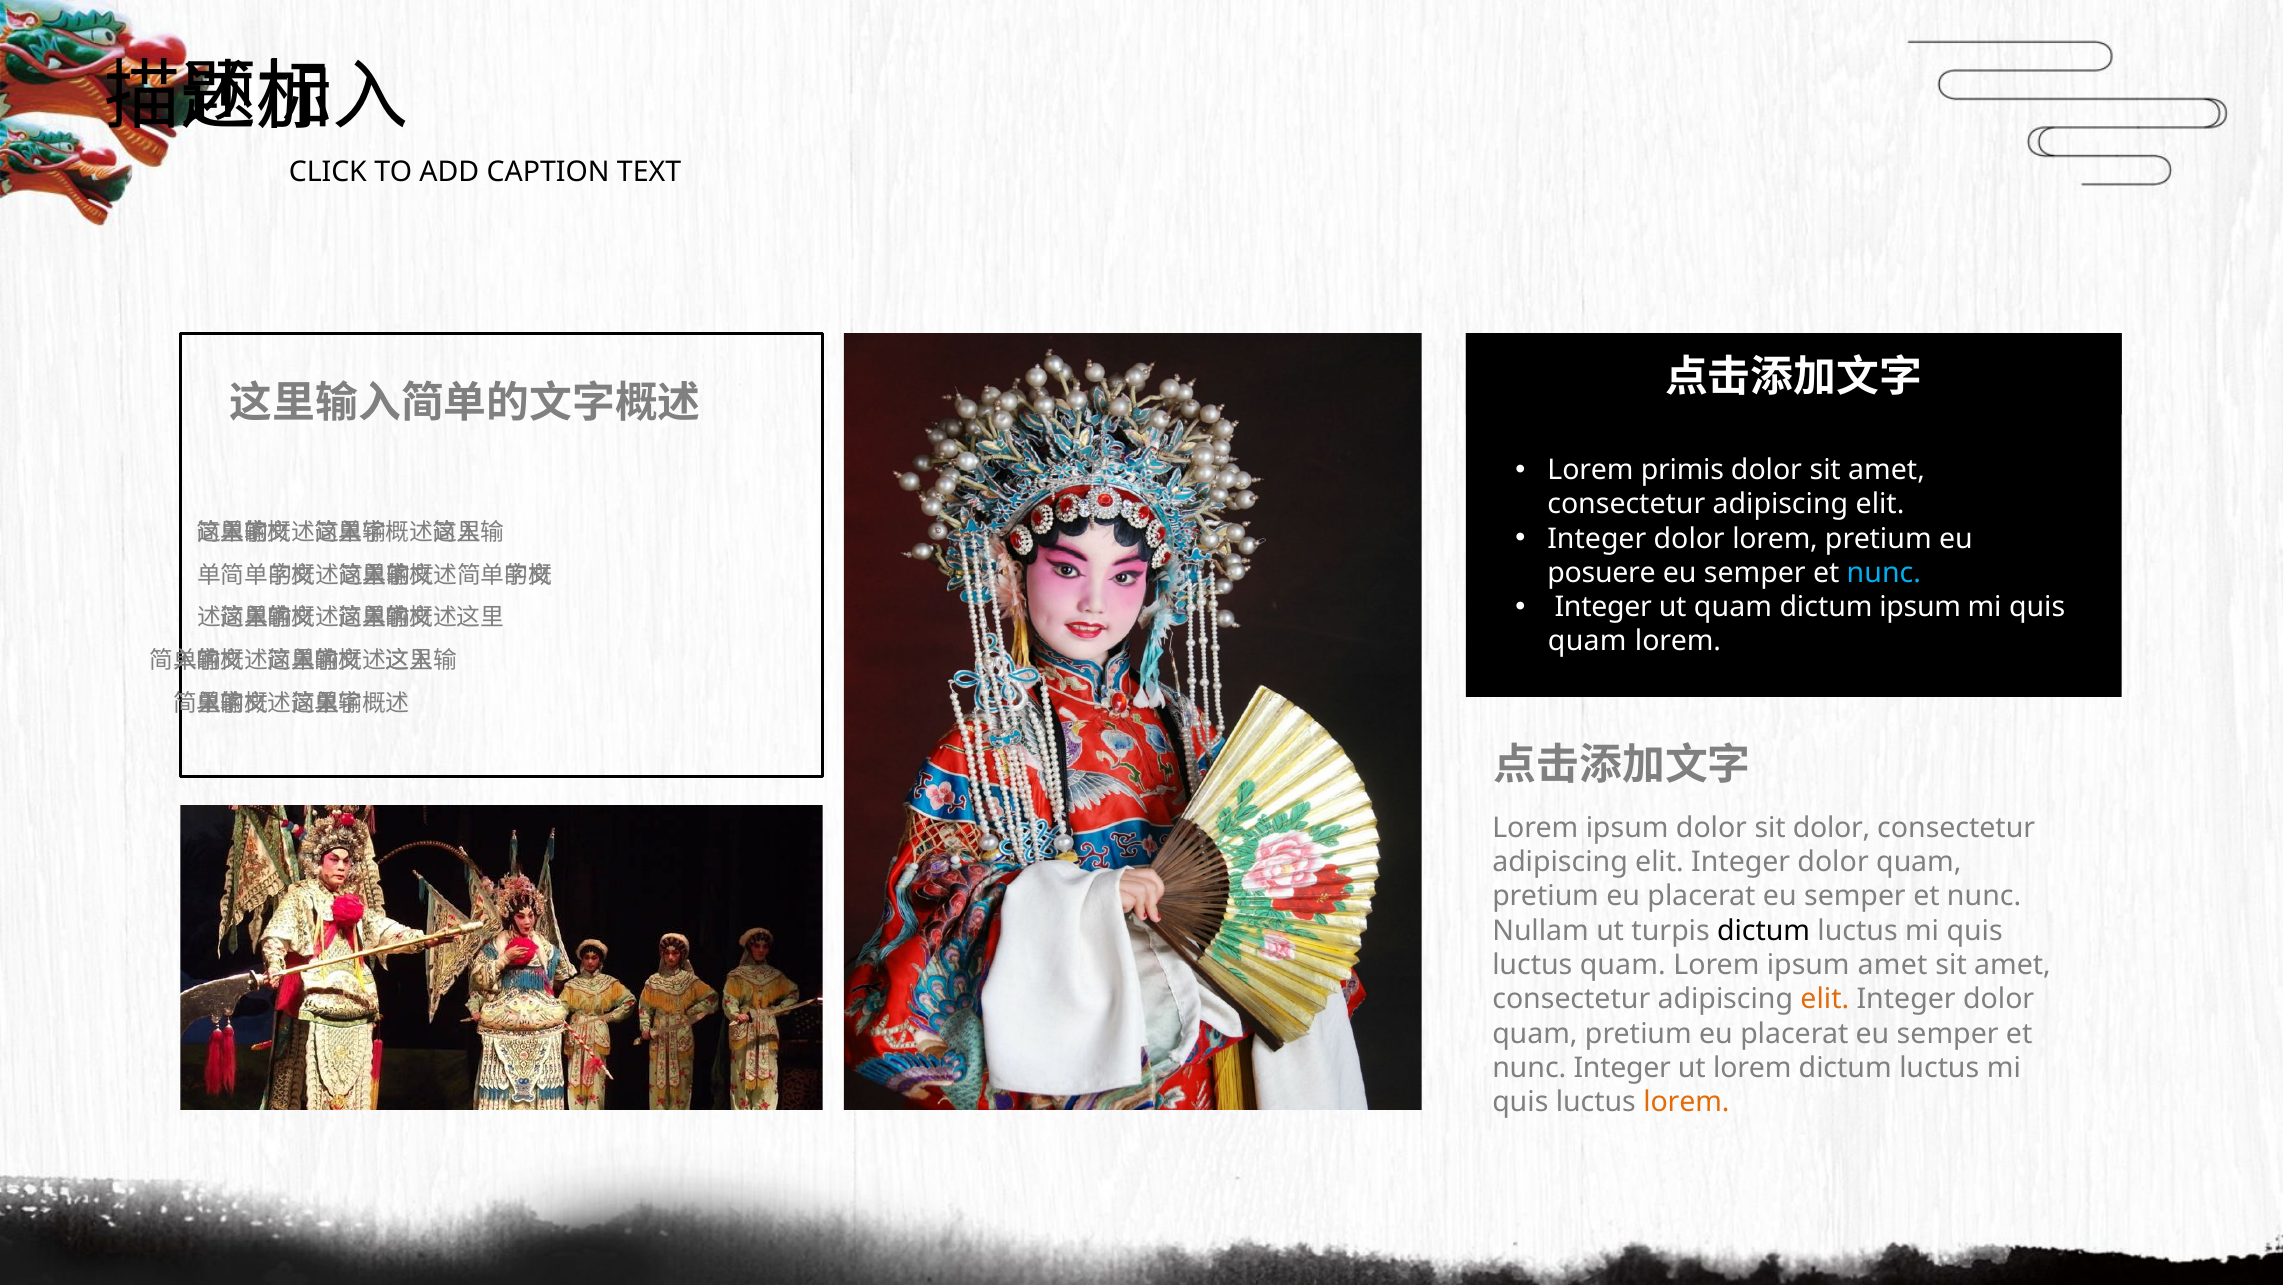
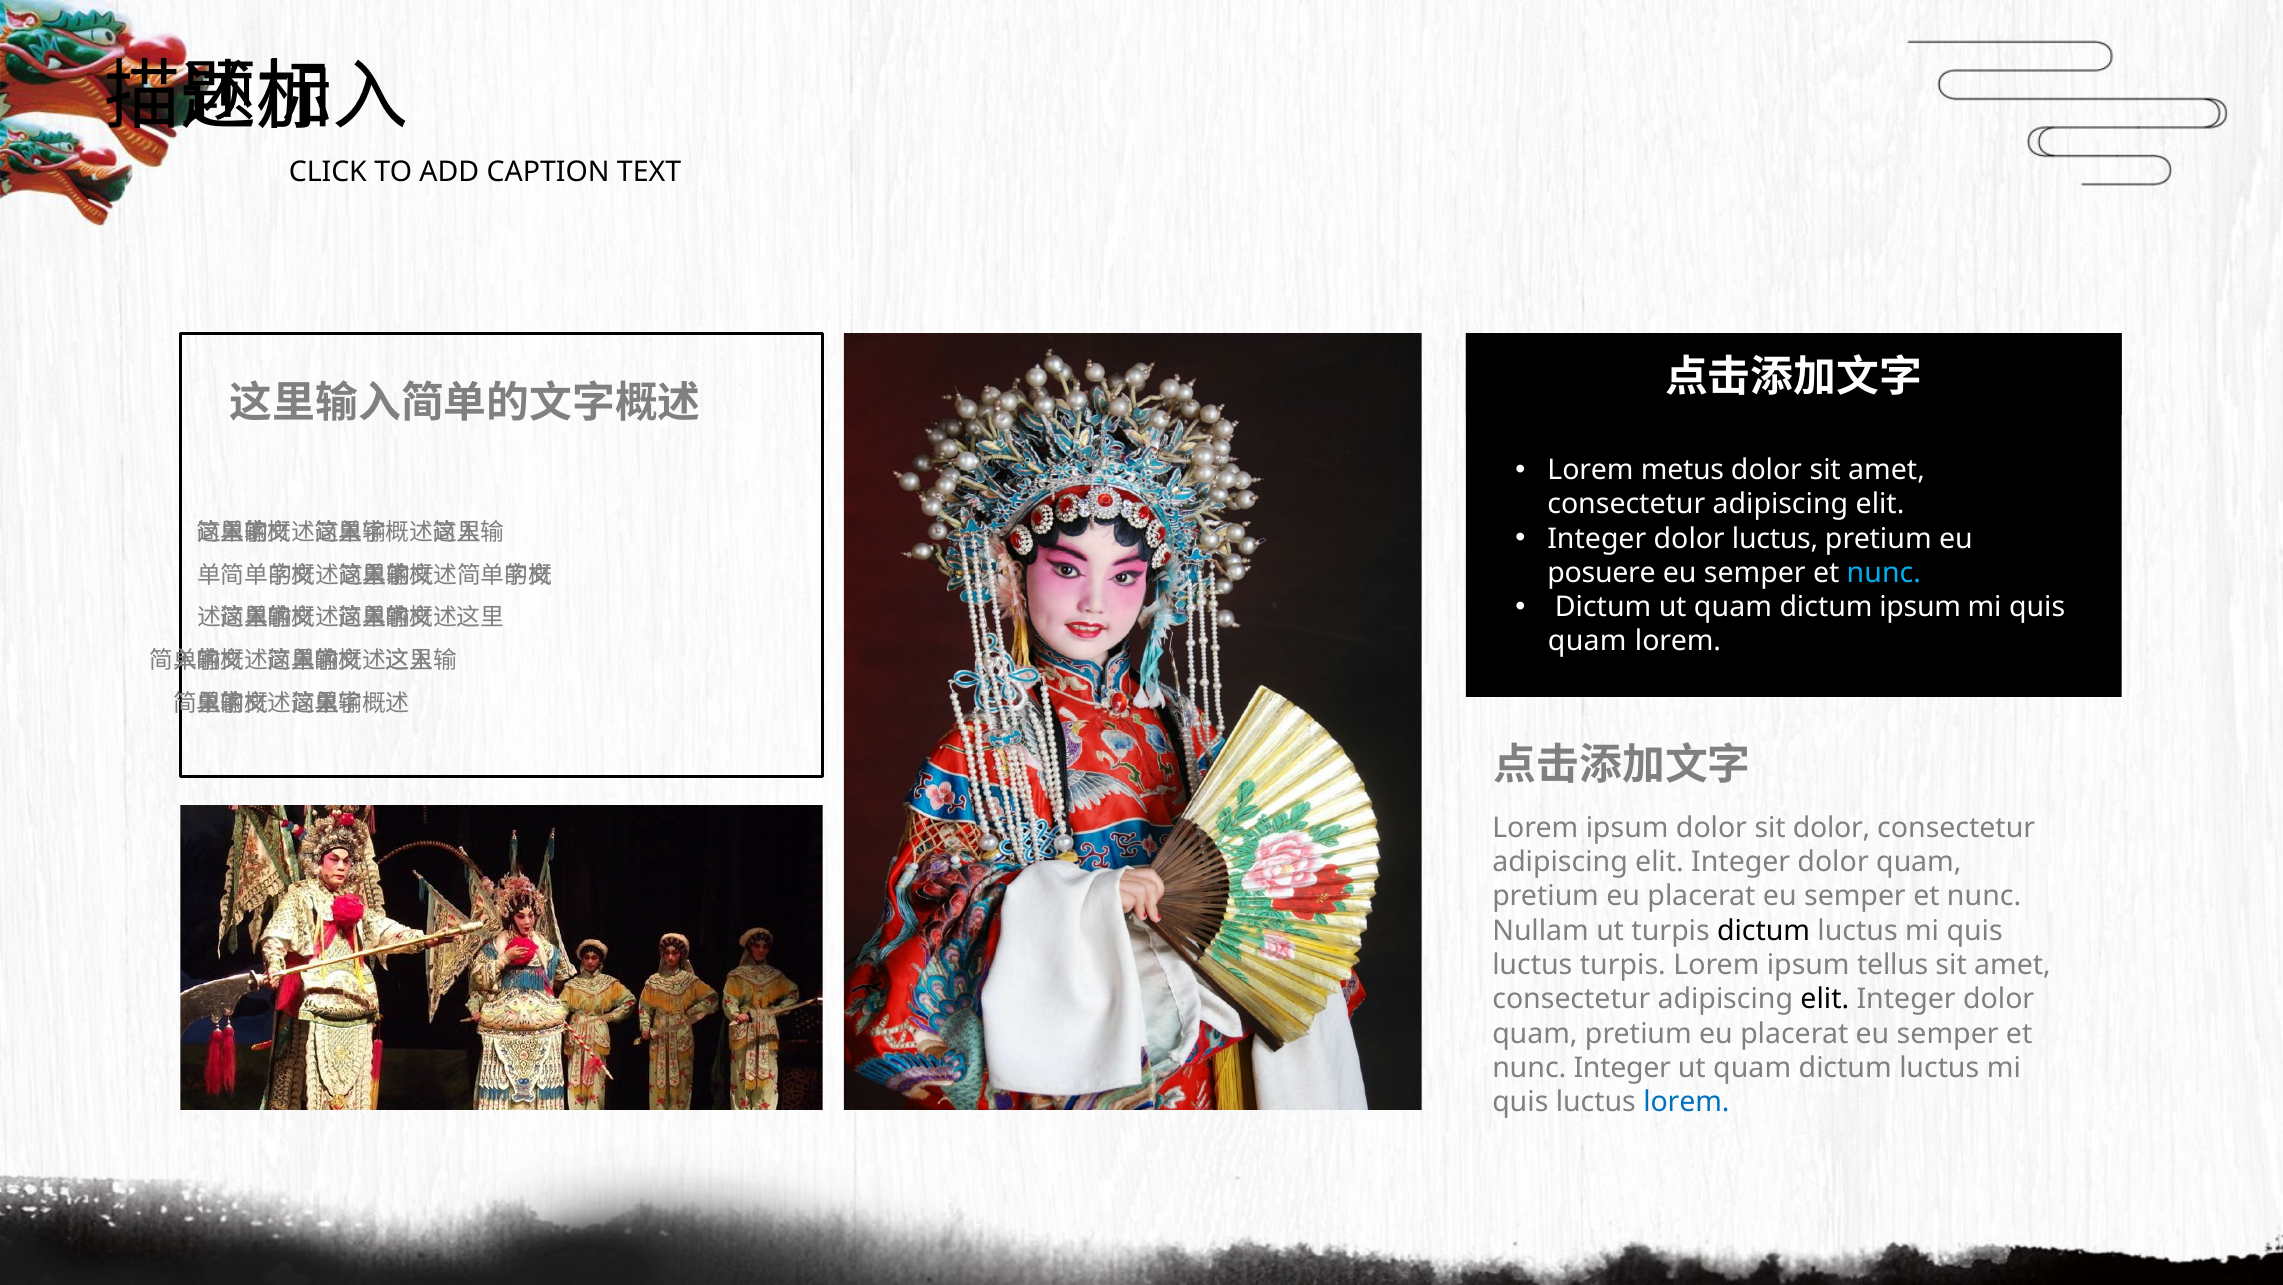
primis: primis -> metus (1682, 470)
dolor lorem: lorem -> luctus (1775, 539)
Integer: Integer -> Dictum (1603, 607)
luctus quam: quam -> turpis (1623, 965)
ipsum amet: amet -> tellus (1893, 965)
elit colour: orange -> black (1825, 999)
lorem: lorem -> quam (1752, 1068)
lorem colour: orange -> blue (1686, 1102)
